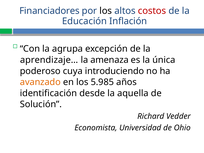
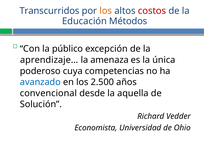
Financiadores: Financiadores -> Transcurridos (49, 11)
los colour: black -> orange (106, 11)
Inflación: Inflación -> Métodos (128, 21)
agrupa: agrupa -> público (68, 49)
introduciendo: introduciendo -> competencias (114, 71)
avanzado colour: orange -> blue (40, 82)
5.985: 5.985 -> 2.500 (102, 82)
identificación: identificación -> convencional (48, 93)
